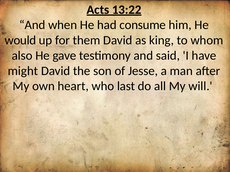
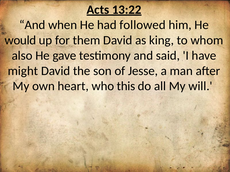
consume: consume -> followed (143, 25)
last: last -> this (126, 86)
